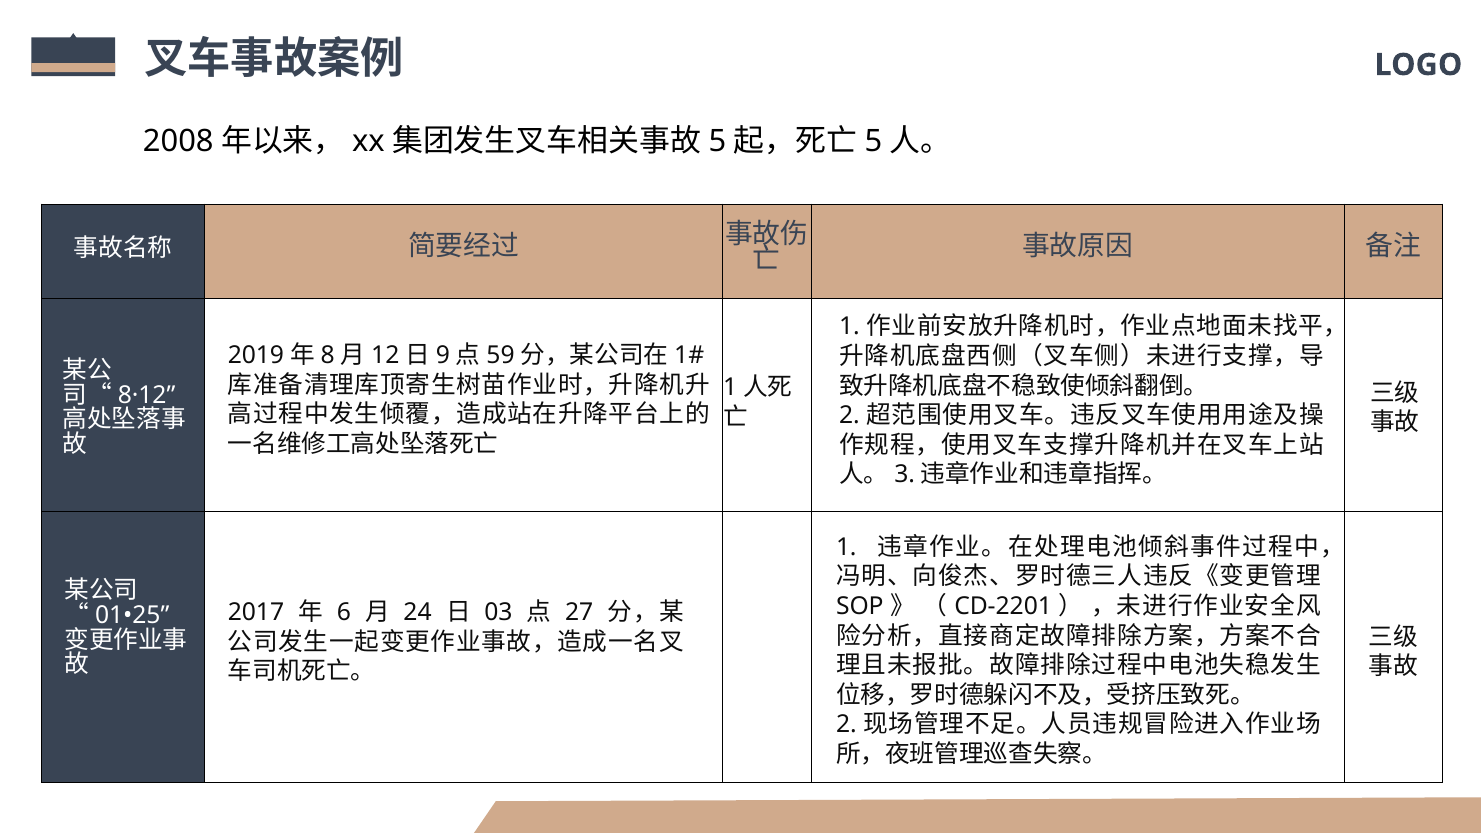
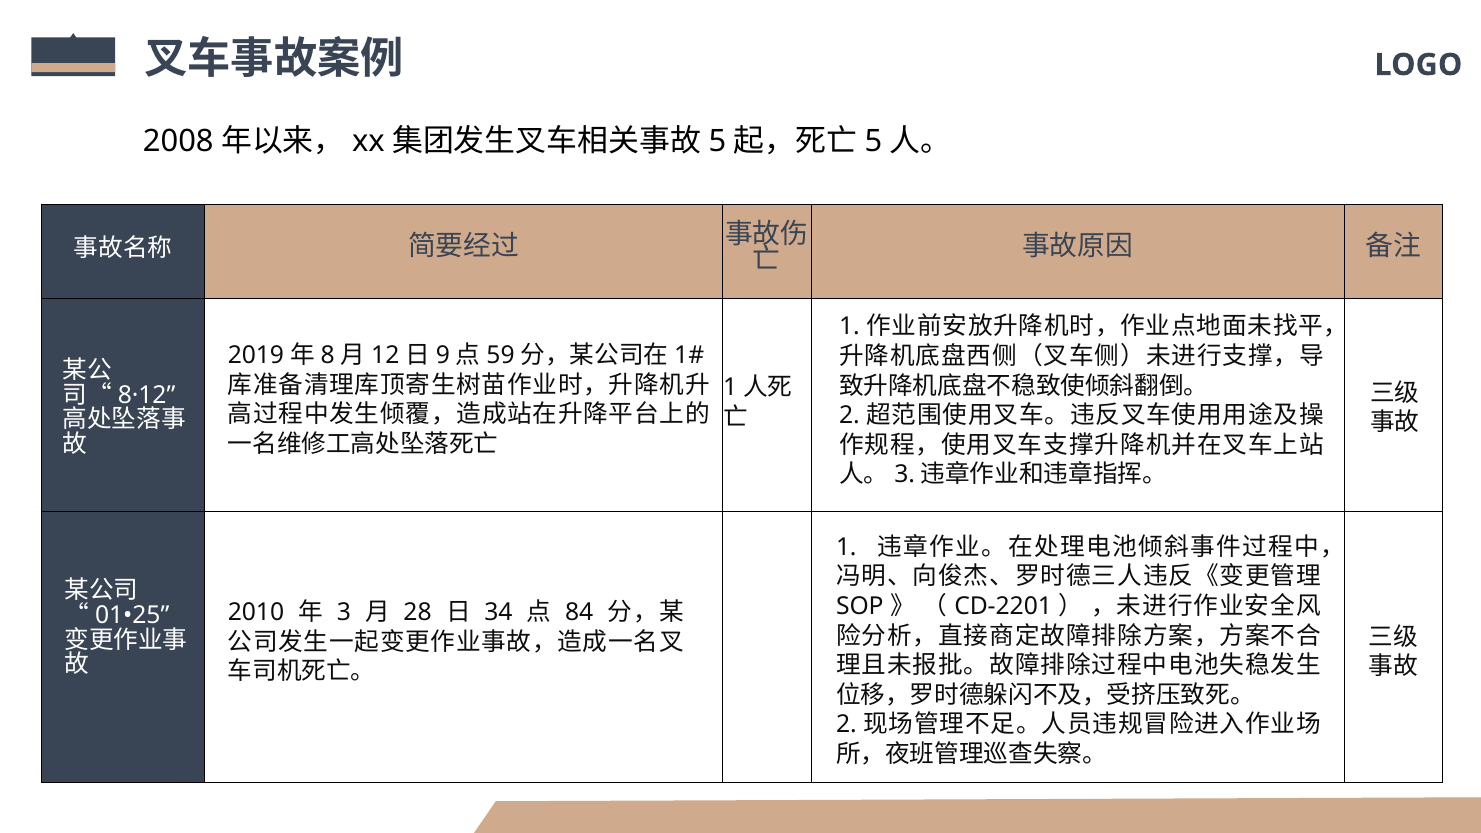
2017: 2017 -> 2010 (256, 612)
6: 6 -> 3 (344, 612)
24: 24 -> 28 (418, 612)
03: 03 -> 34 (498, 612)
27: 27 -> 84 (579, 612)
